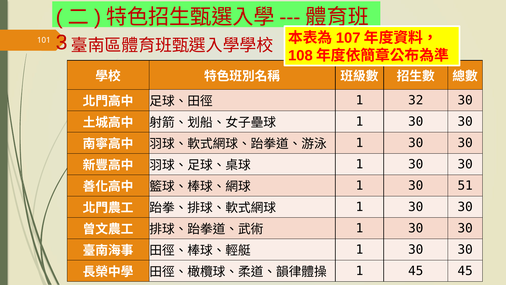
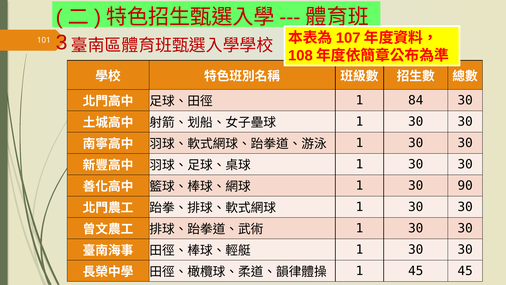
32: 32 -> 84 (416, 100)
51: 51 -> 90 (465, 185)
